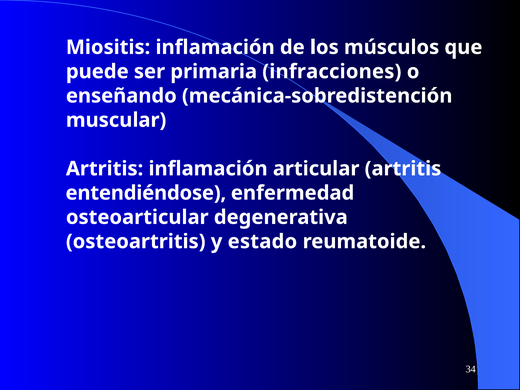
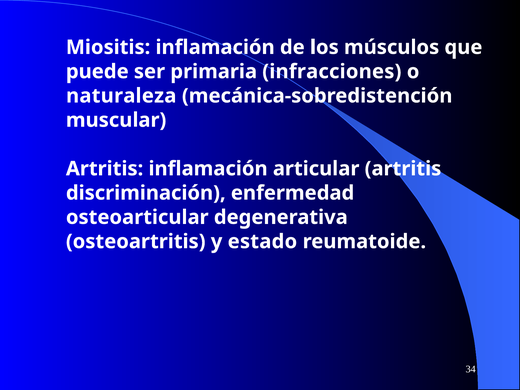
enseñando: enseñando -> naturaleza (121, 96)
entendiéndose: entendiéndose -> discriminación (146, 193)
